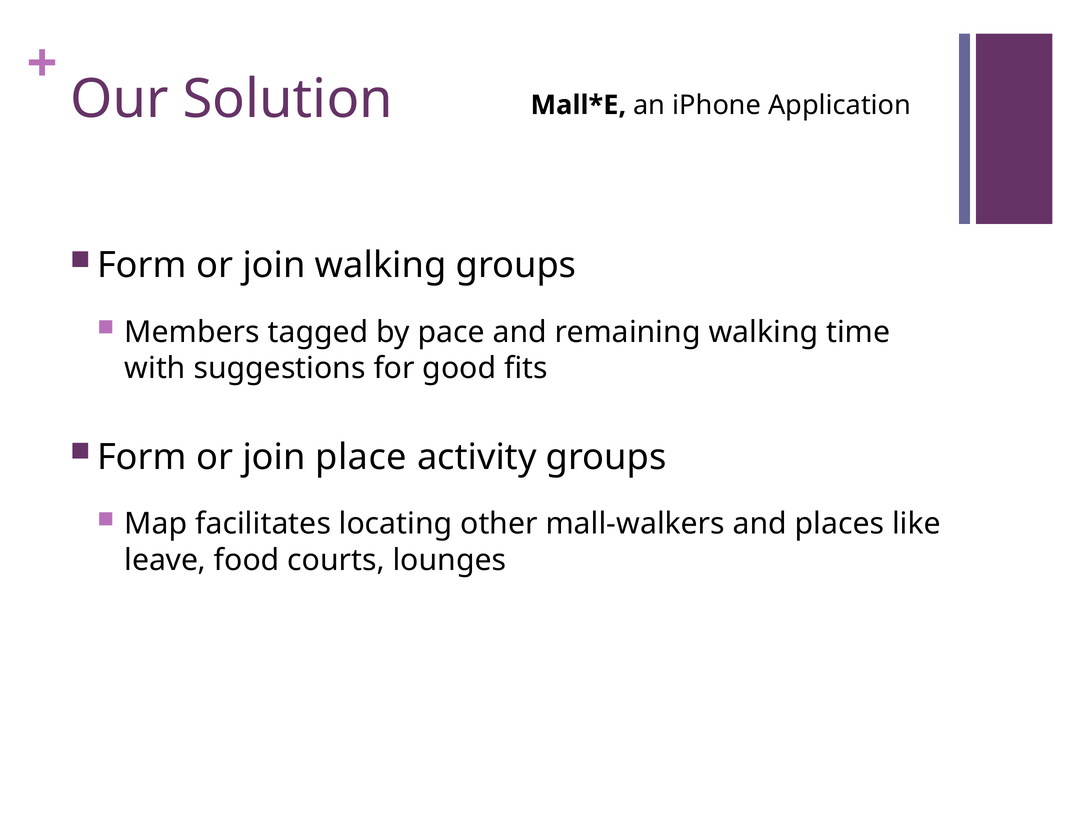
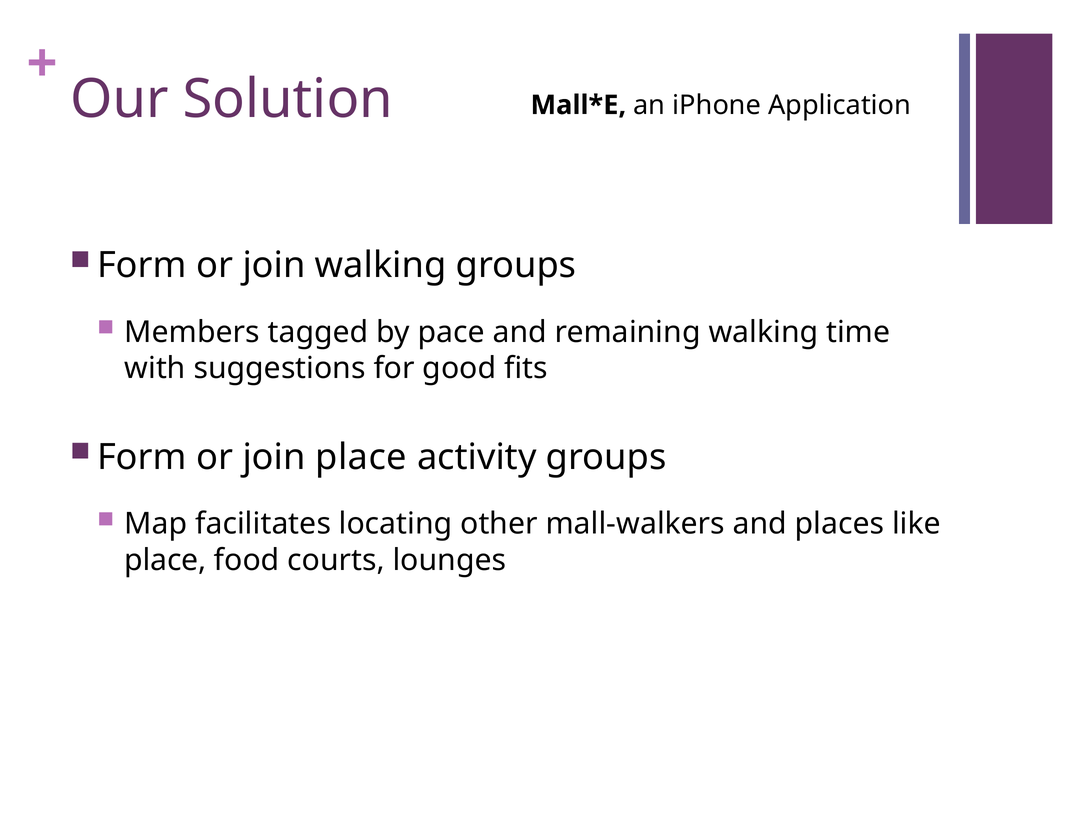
leave: leave -> place (165, 560)
